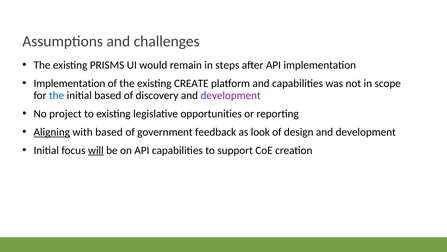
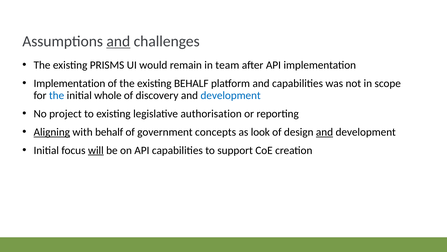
and underline: none -> present (118, 41)
steps: steps -> team (227, 65)
existing CREATE: CREATE -> BEHALF (191, 83)
initial based: based -> whole (108, 95)
development colour: purple -> blue (231, 95)
opportunities: opportunities -> authorisation (211, 114)
with based: based -> behalf (109, 132)
feedback: feedback -> concepts (216, 132)
and underline: none -> present (325, 132)
